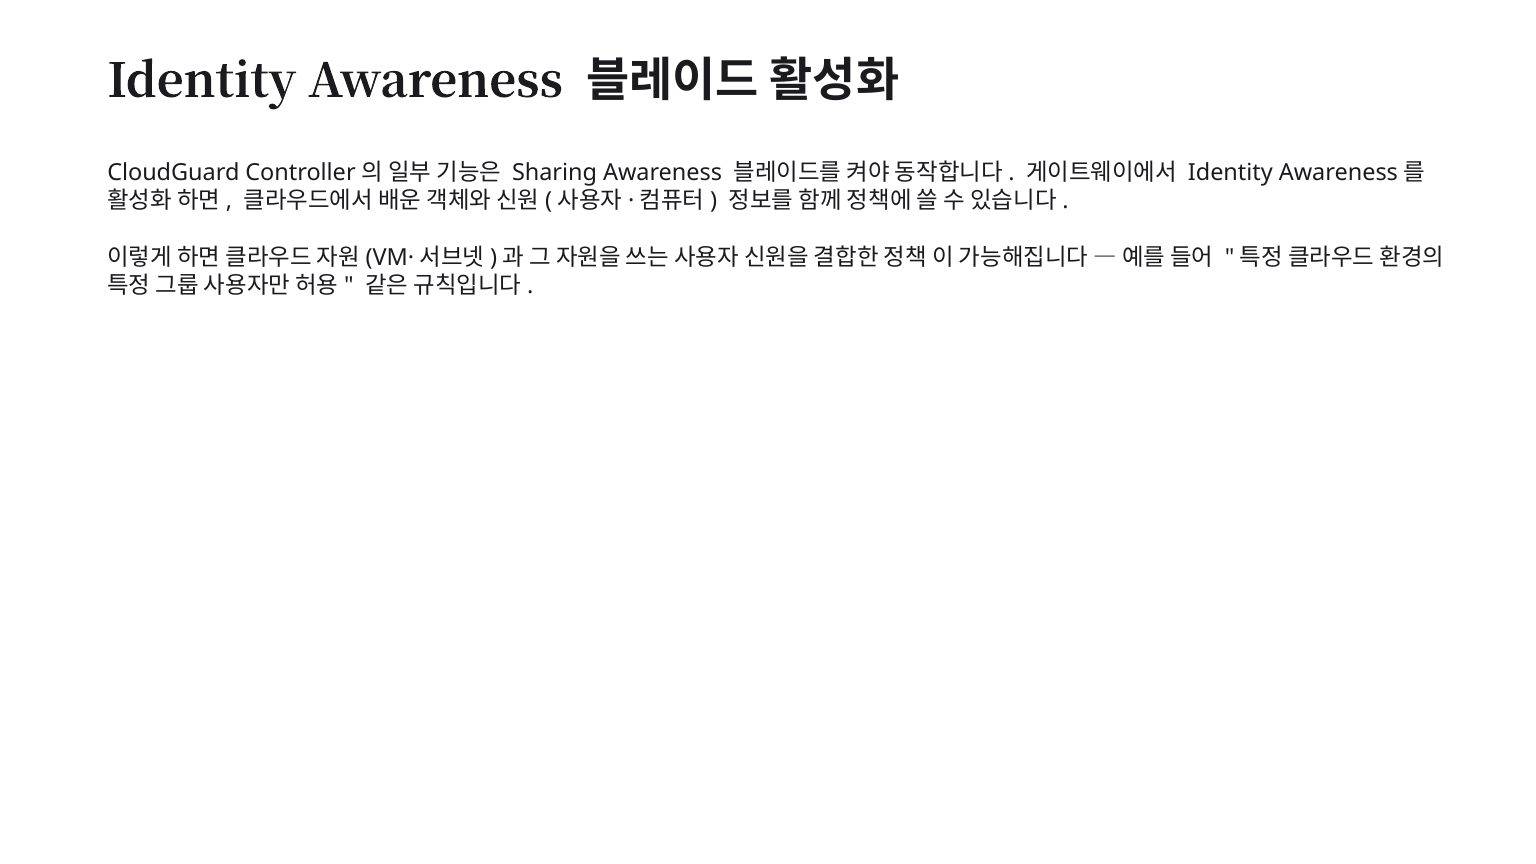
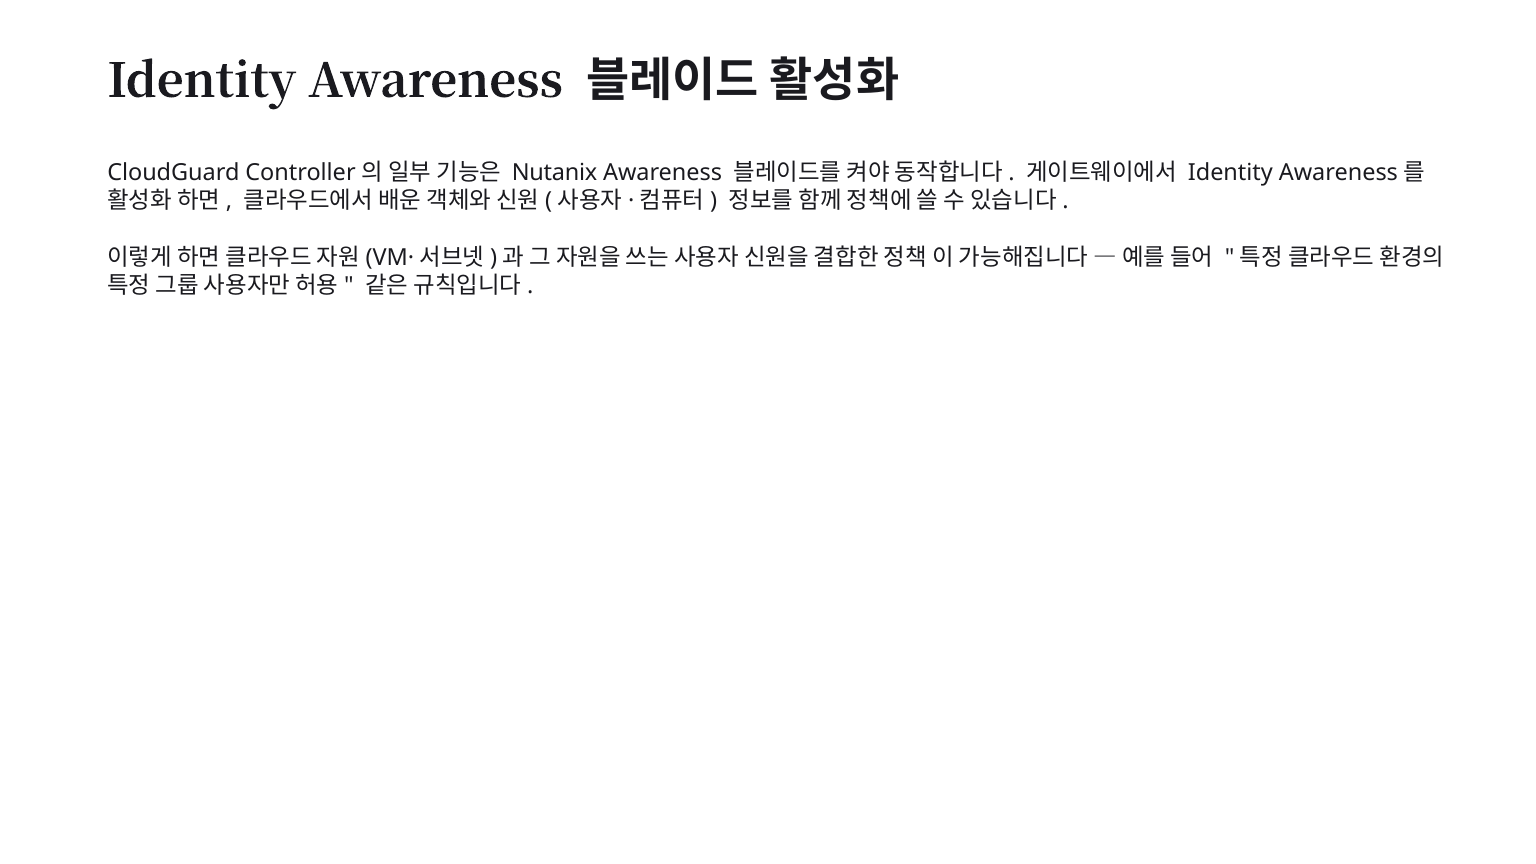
Sharing: Sharing -> Nutanix (555, 173)
